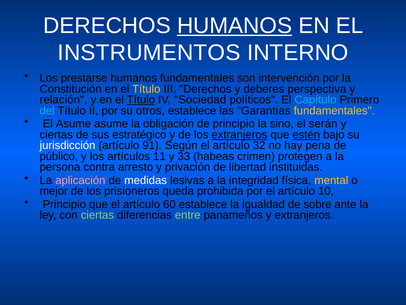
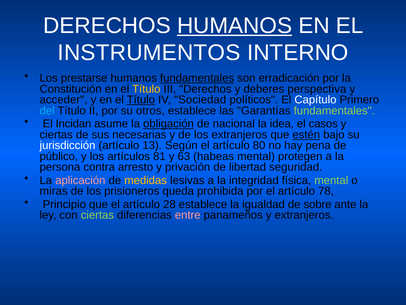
fundamentales underline: none -> present (197, 78)
intervención: intervención -> erradicación (289, 78)
relación: relación -> acceder (63, 100)
Capítulo colour: light blue -> white (315, 100)
fundamentales colour: yellow -> light green (334, 111)
El Asume: Asume -> Incidan (73, 124)
obligación underline: none -> present (169, 124)
de principio: principio -> nacional (234, 124)
sino: sino -> idea (282, 124)
serán: serán -> casos (323, 124)
estratégico: estratégico -> necesarias (139, 134)
extranjeros underline: present -> none (239, 134)
91: 91 -> 13 (152, 145)
32: 32 -> 80 (259, 145)
11: 11 -> 81 (159, 156)
33: 33 -> 63 (184, 156)
habeas crimen: crimen -> mental (256, 156)
instituidas: instituidas -> seguridad (296, 167)
medidas colour: white -> yellow (146, 180)
mental colour: yellow -> light green (331, 180)
mejor: mejor -> miras (54, 191)
10: 10 -> 78 (326, 191)
60: 60 -> 28 (169, 204)
entre colour: light green -> pink (188, 215)
